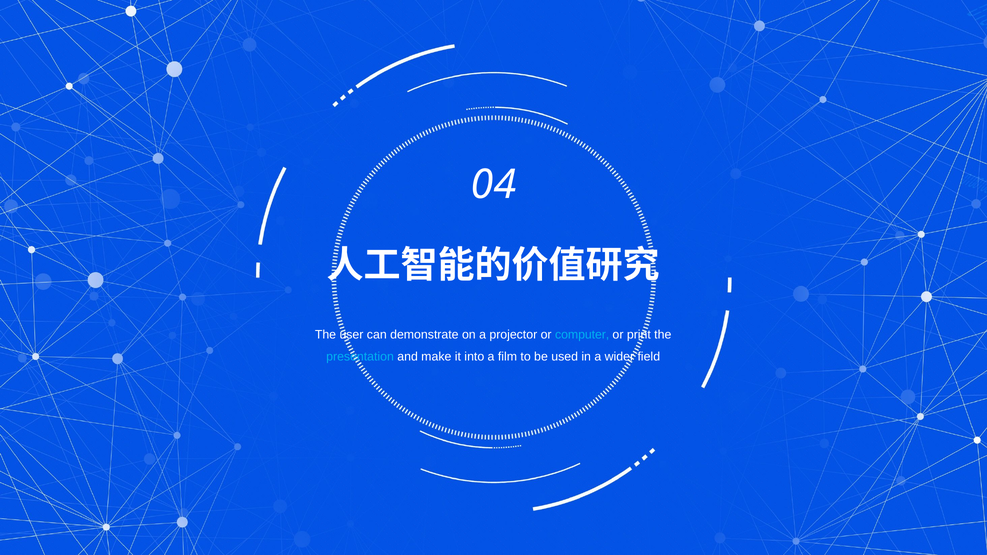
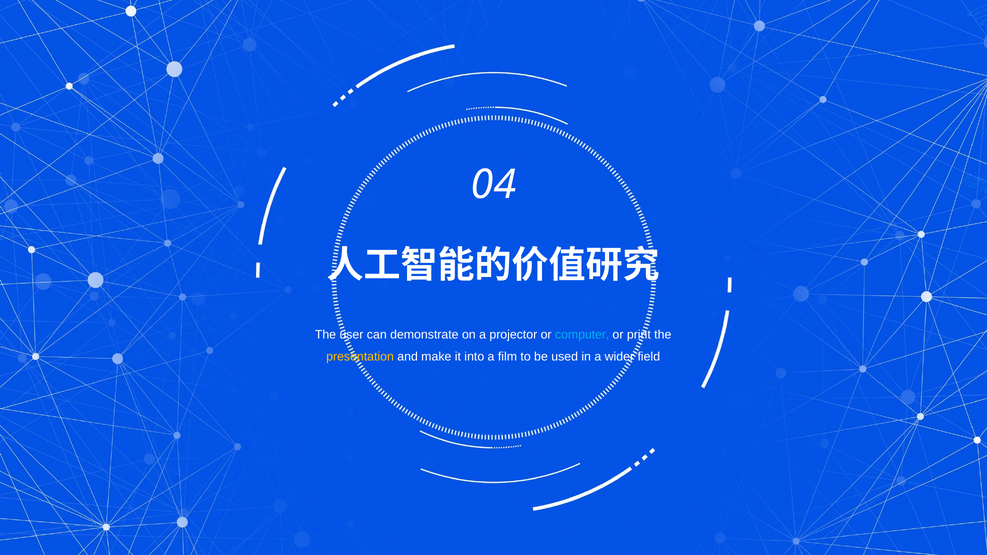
presentation colour: light blue -> yellow (360, 357)
